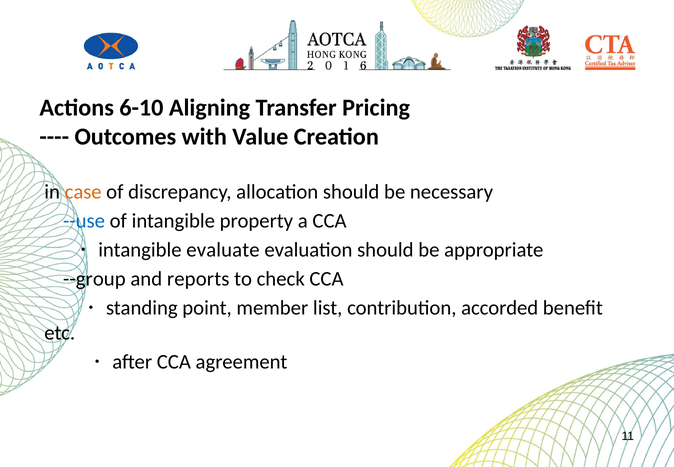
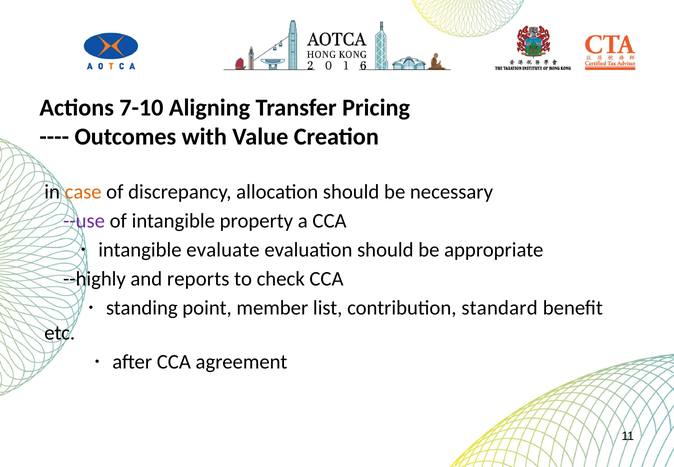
6-10: 6-10 -> 7-10 (141, 107)
--use colour: blue -> purple (84, 221)
--group: --group -> --highly (94, 279)
accorded: accorded -> standard (500, 308)
